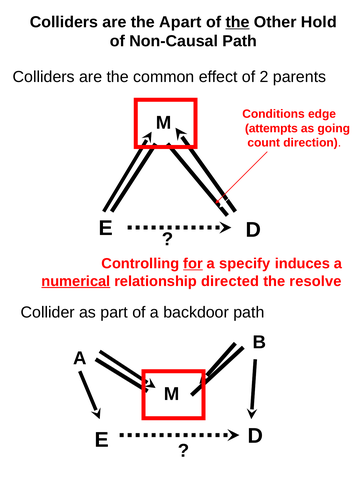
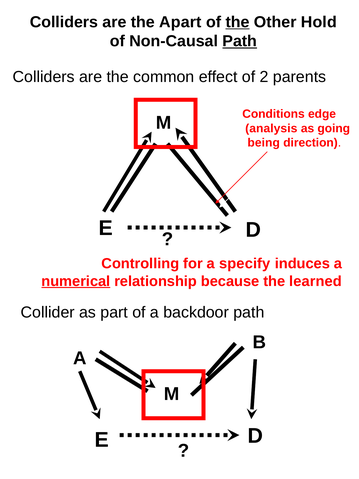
Path underline: none -> present (240, 41)
attempts: attempts -> analysis (271, 128)
count: count -> being (264, 143)
for underline: present -> none (193, 263)
directed: directed -> because (230, 281)
resolve: resolve -> learned (316, 281)
